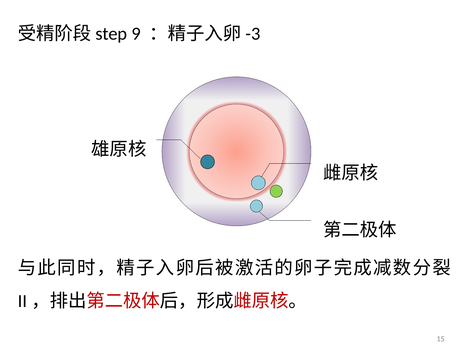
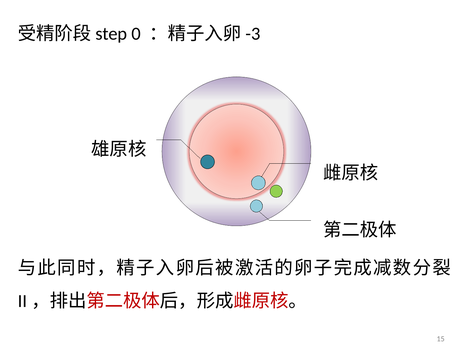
9: 9 -> 0 (136, 34)
